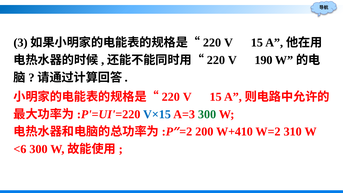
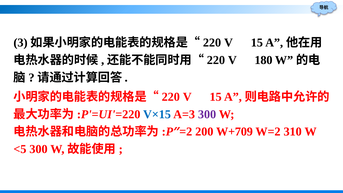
190: 190 -> 180 (264, 60)
300 colour: green -> purple (207, 114)
W+410: W+410 -> W+709 (235, 132)
<6: <6 -> <5 (20, 149)
